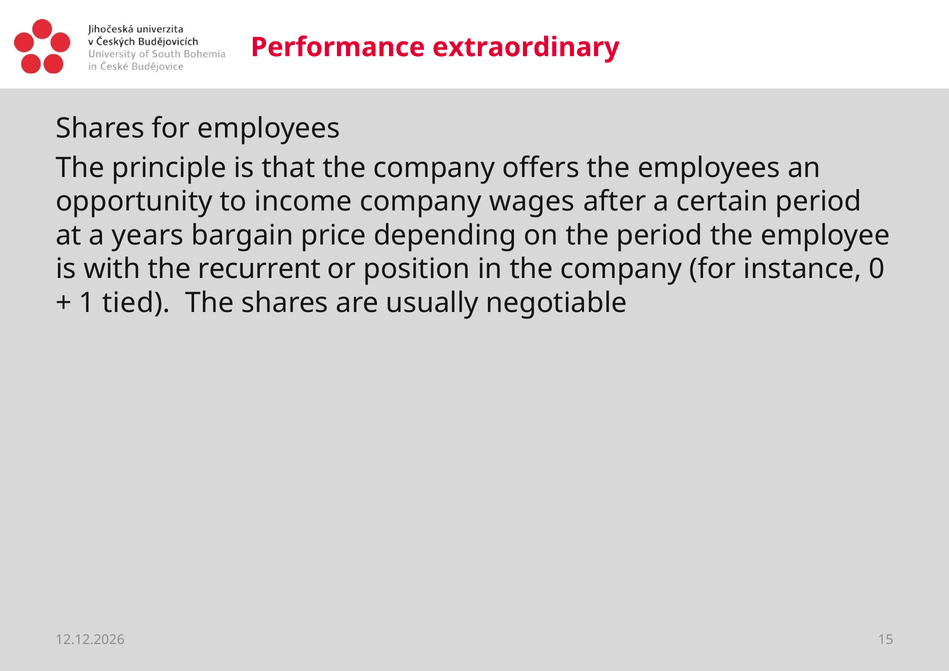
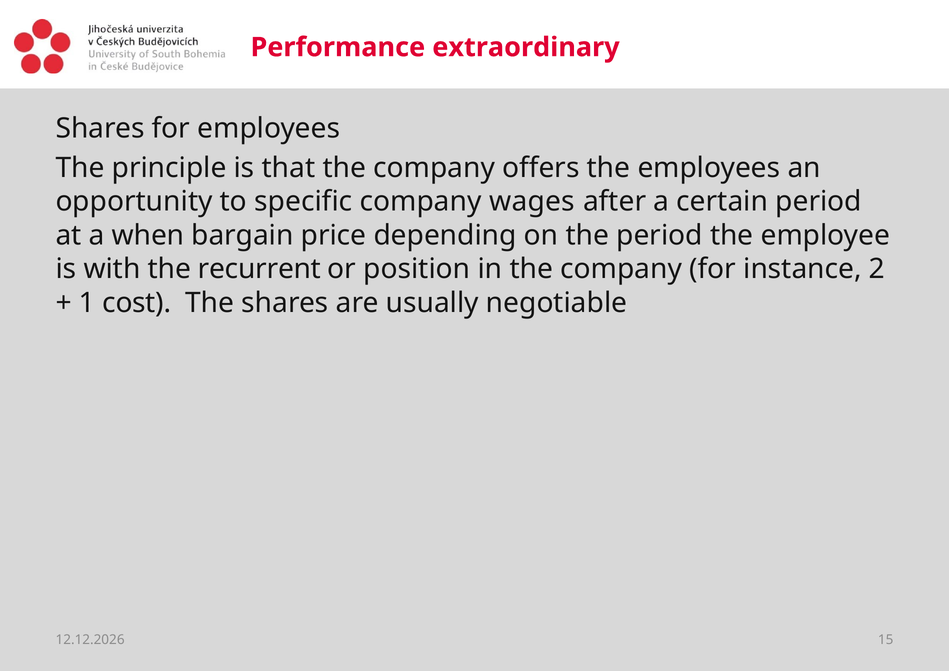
income: income -> specific (303, 202)
years: years -> when (148, 235)
0: 0 -> 2 (877, 269)
tied: tied -> cost (137, 303)
